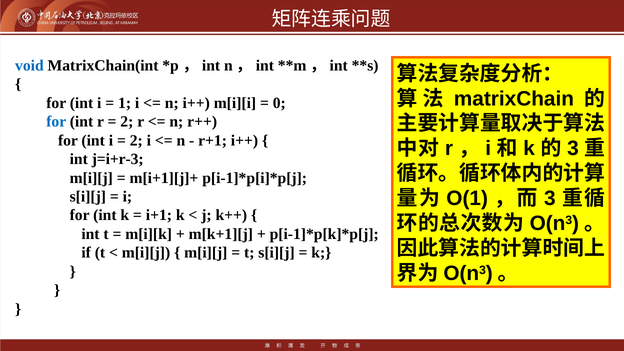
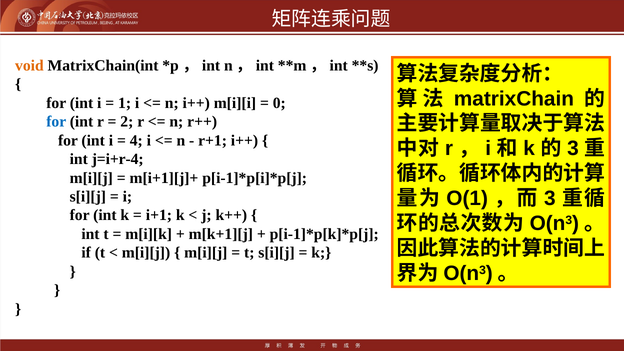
void colour: blue -> orange (29, 66)
2: 2 -> 4 (136, 140)
j=i+r-3: j=i+r-3 -> j=i+r-4 (118, 159)
